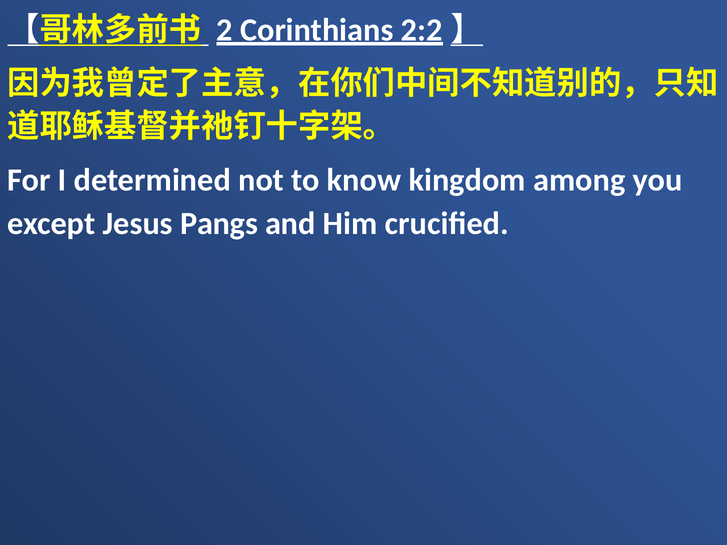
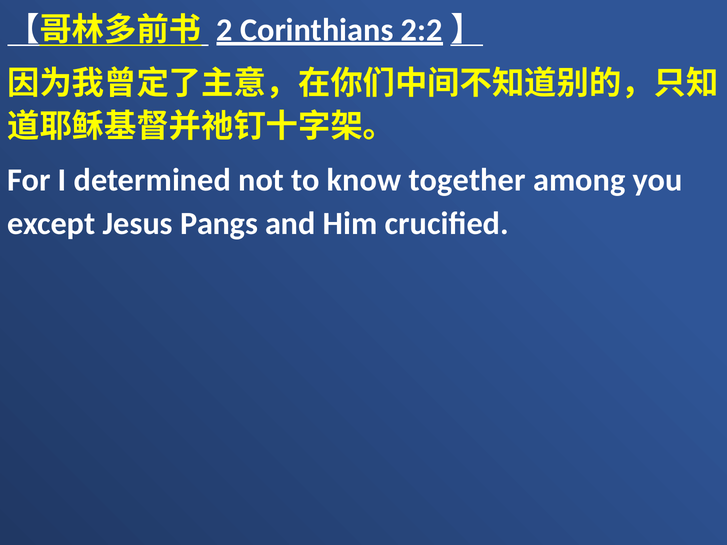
kingdom: kingdom -> together (467, 180)
